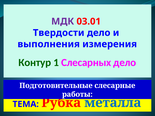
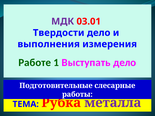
Контур: Контур -> Работе (35, 63)
Слесарных: Слесарных -> Выступать (86, 63)
металла colour: blue -> purple (113, 103)
